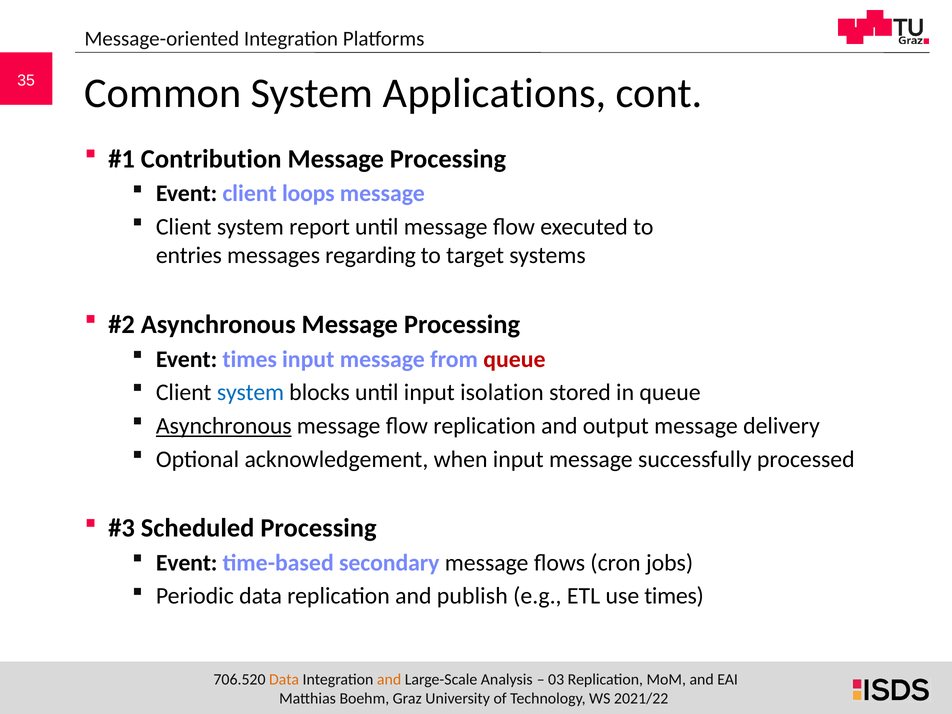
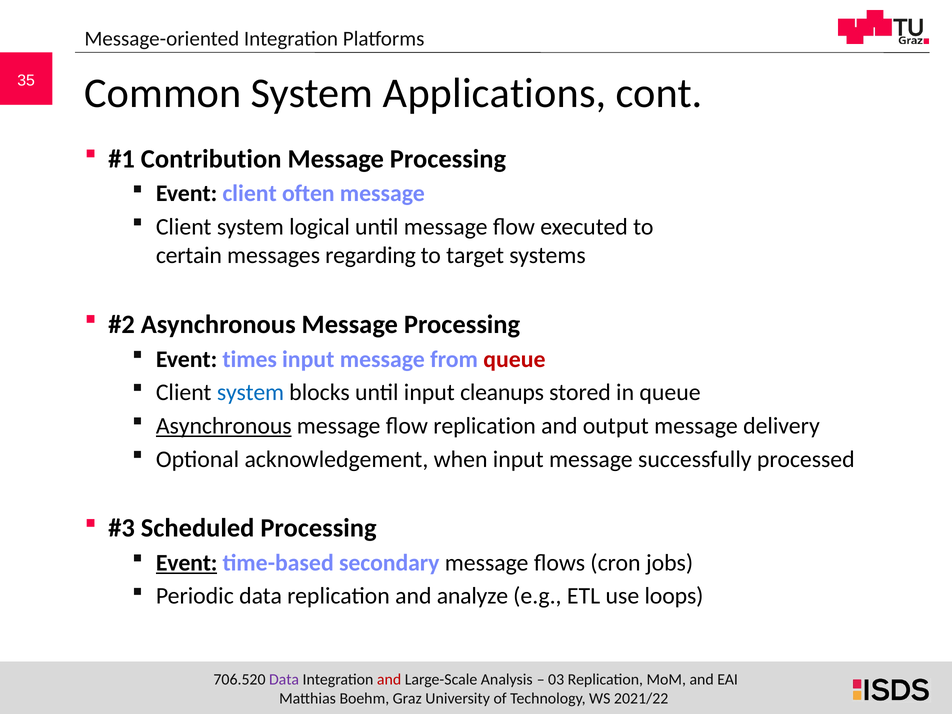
loops: loops -> often (308, 194)
report: report -> logical (320, 227)
entries: entries -> certain (189, 256)
isolation: isolation -> cleanups (502, 393)
Event underline: none -> present (187, 563)
publish: publish -> analyze (472, 596)
use times: times -> loops (674, 596)
Data colour: orange -> purple (284, 679)
and colour: orange -> red (389, 679)
